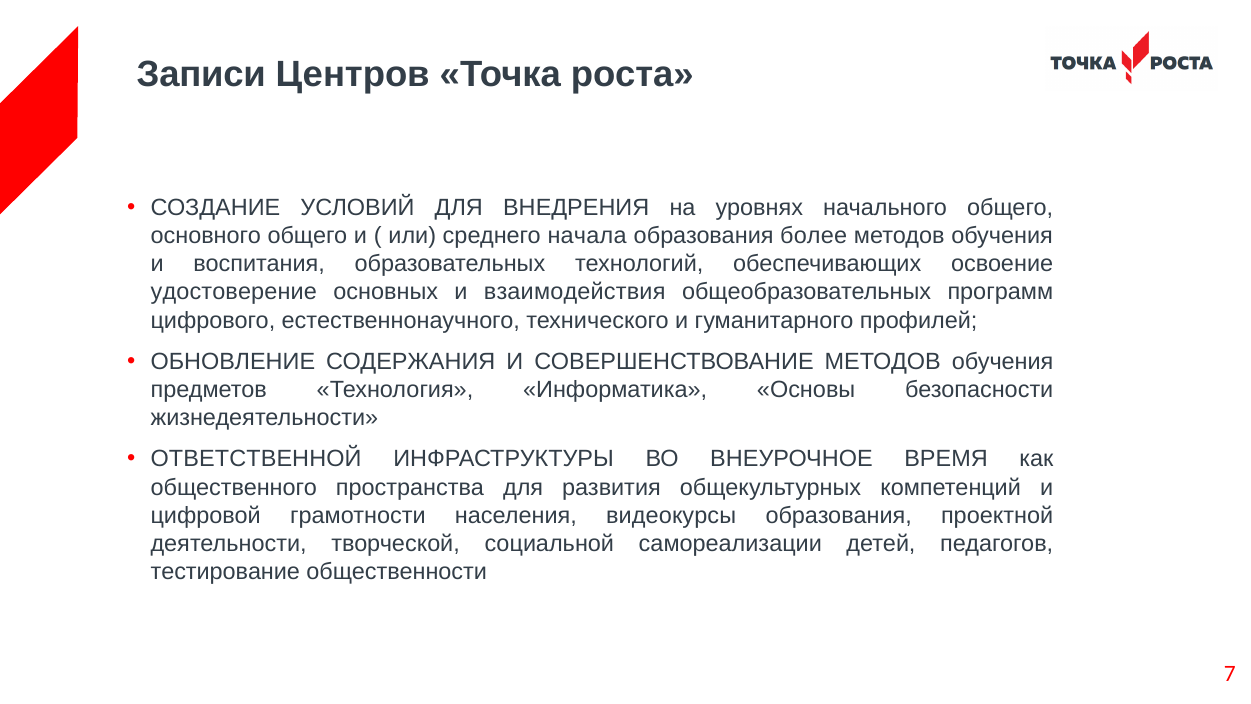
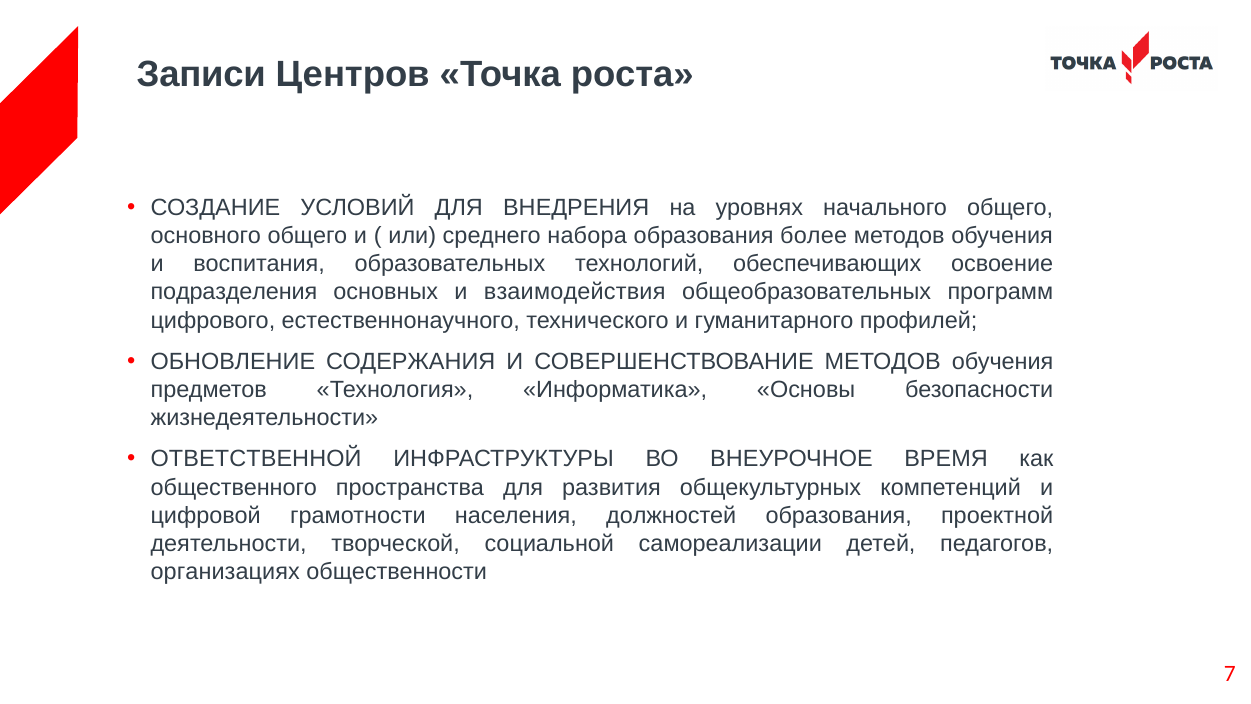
начала: начала -> набора (587, 236)
удостоверение: удостоверение -> подразделения (234, 292)
видеокурсы: видеокурсы -> должностей (671, 515)
тестирование: тестирование -> организациях (225, 571)
